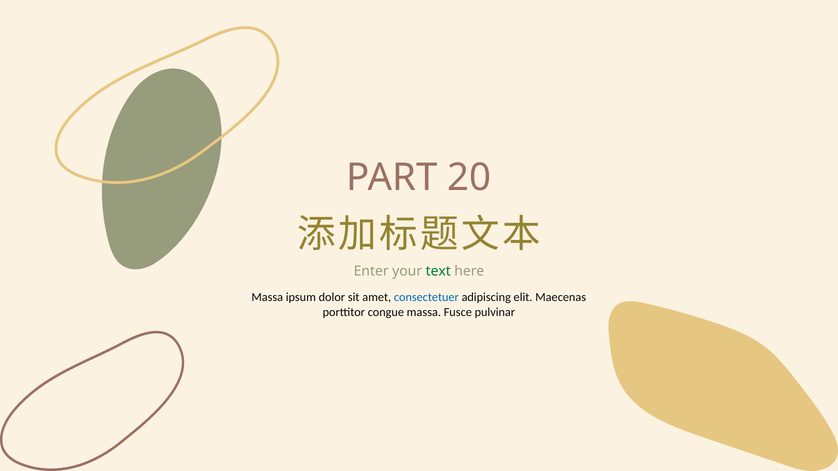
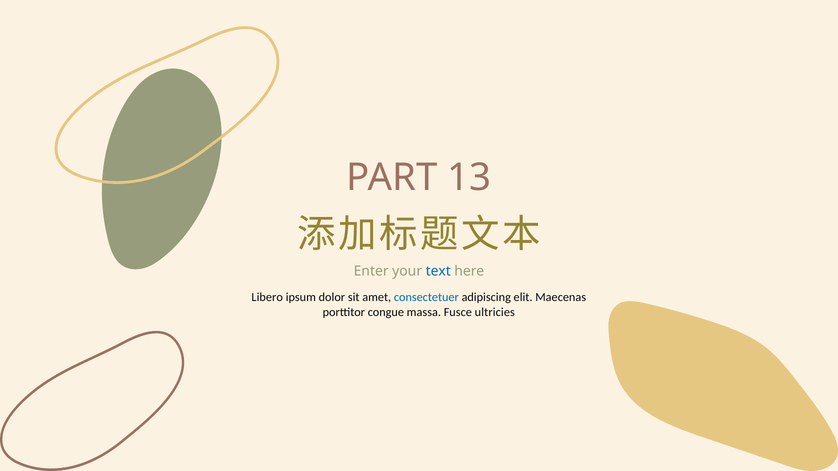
20: 20 -> 13 (469, 178)
text colour: green -> blue (438, 271)
Massa: Massa -> Libero (267, 298)
pulvinar: pulvinar -> ultricies (495, 312)
